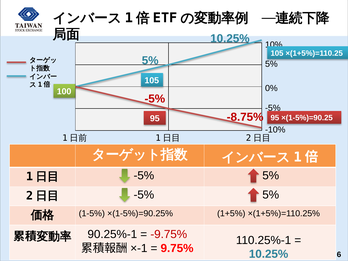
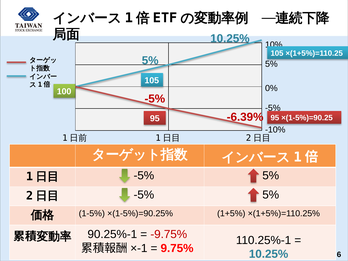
-8.75%: -8.75% -> -6.39% (245, 117)
